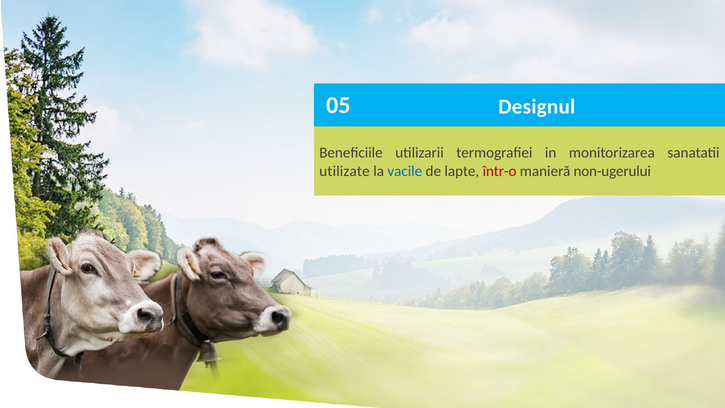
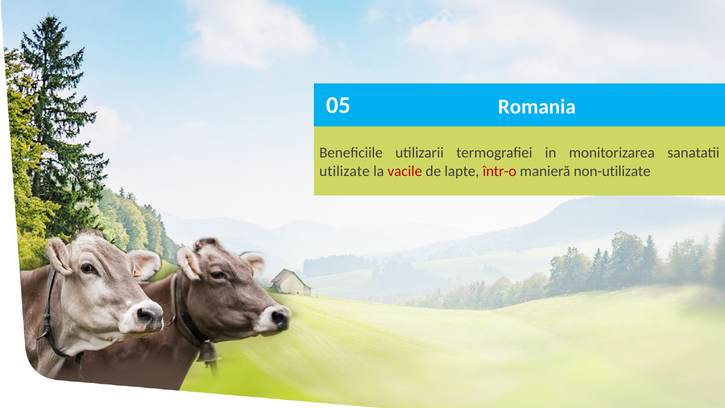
Designul: Designul -> Romania (537, 107)
vacile colour: blue -> red (405, 171)
non-ugerului: non-ugerului -> non-utilizate (612, 171)
